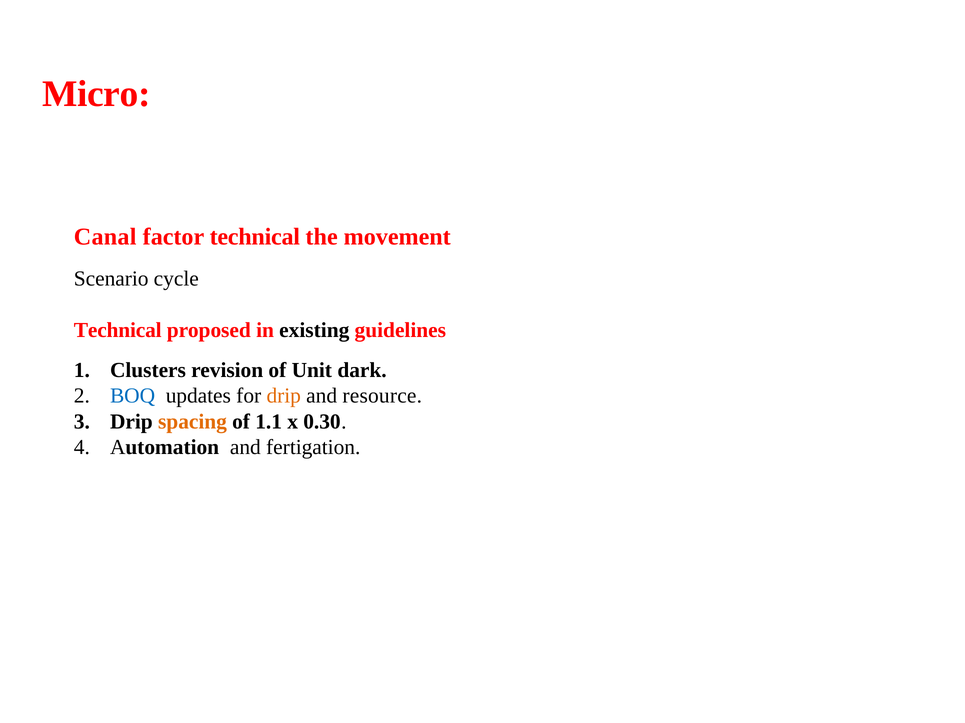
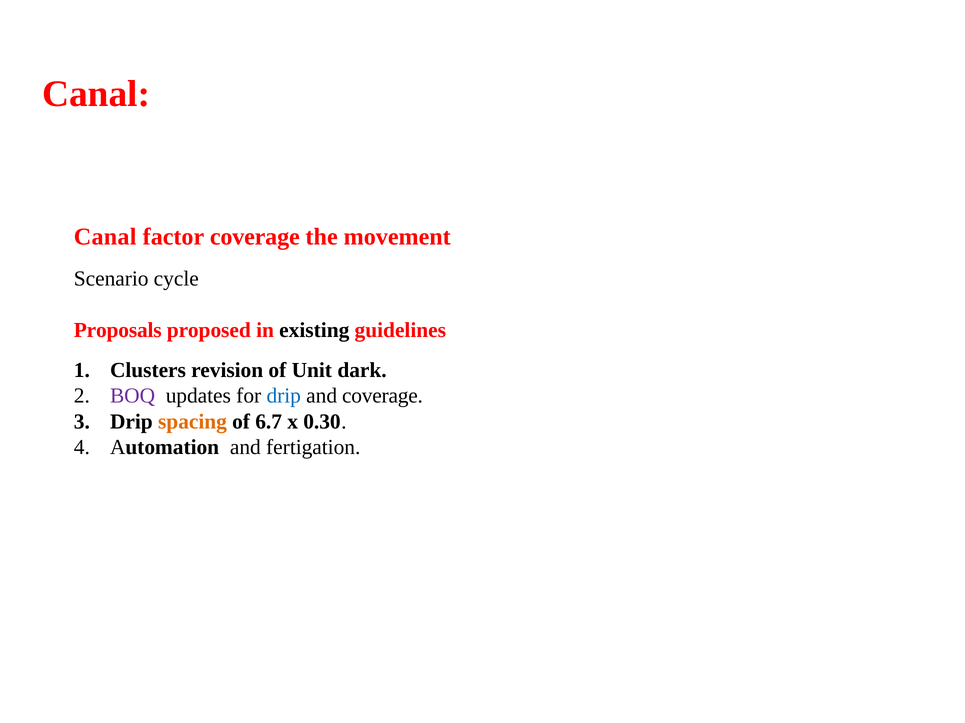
Micro: Micro -> Canal (96, 94)
factor technical: technical -> coverage (255, 237)
Technical: Technical -> Proposals (118, 330)
BOQ colour: blue -> purple (133, 396)
drip colour: orange -> blue (284, 396)
and resource: resource -> coverage (382, 396)
1.1: 1.1 -> 6.7 (269, 422)
